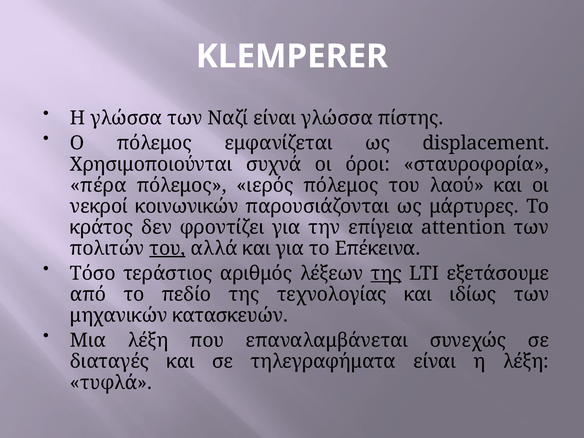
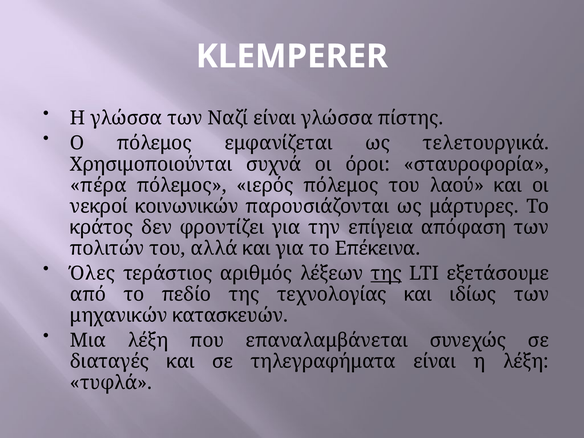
displacement: displacement -> τελετουργικά (486, 143)
attention: attention -> απόφαση (464, 227)
του underline: present -> none (167, 248)
Τόσο: Τόσο -> Όλες (93, 273)
